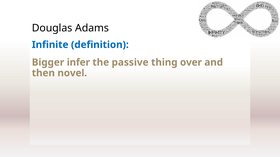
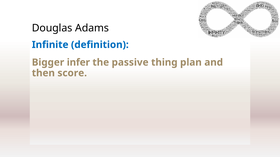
over: over -> plan (191, 63)
novel: novel -> score (72, 73)
